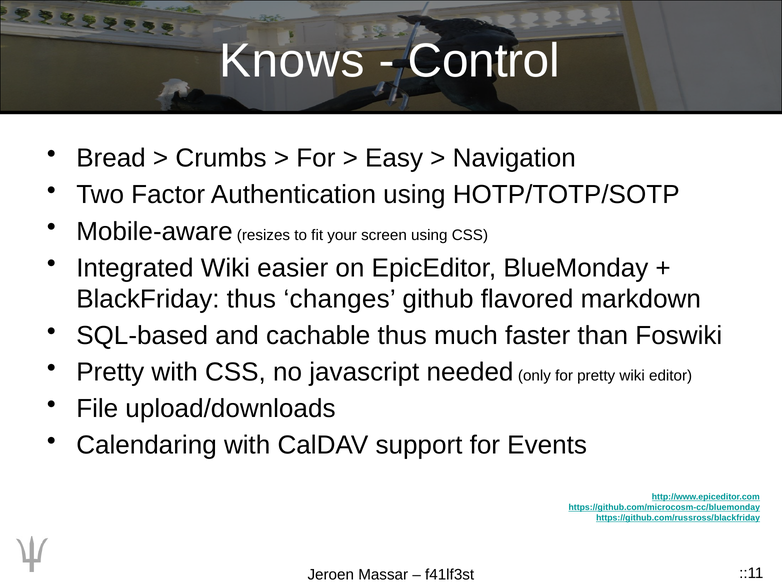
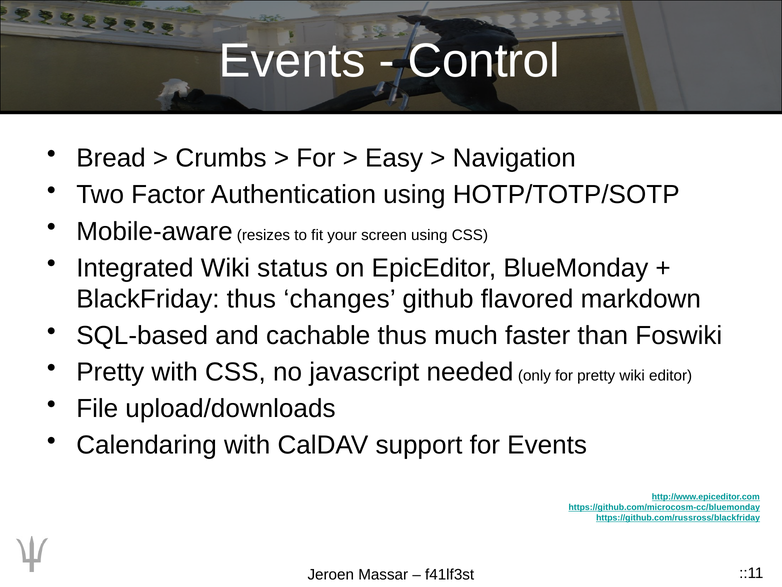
Knows: Knows -> Events (292, 61)
easier: easier -> status (293, 268)
